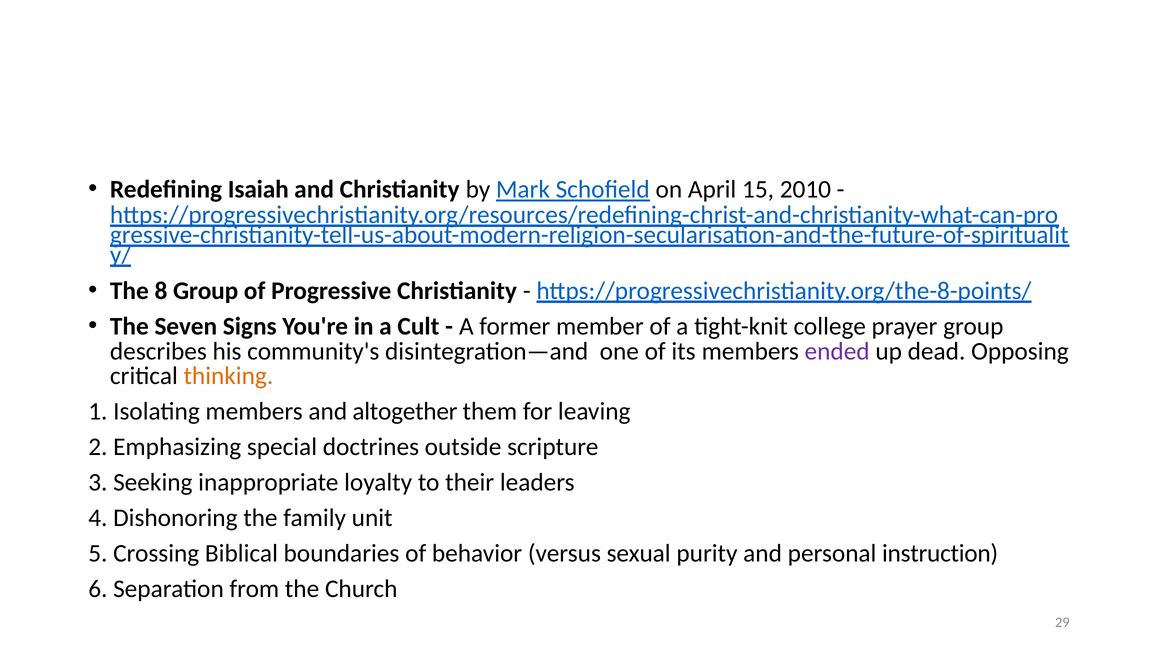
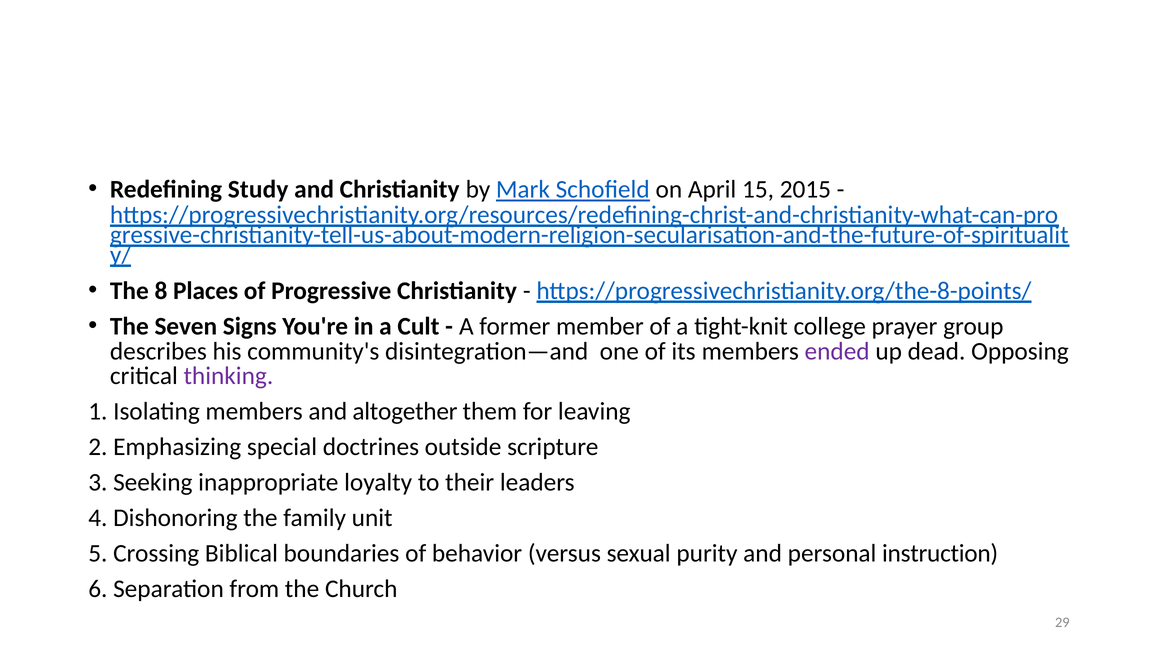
Isaiah: Isaiah -> Study (258, 189)
2010: 2010 -> 2015 (805, 189)
8 Group: Group -> Places (206, 291)
thinking colour: orange -> purple (228, 375)
